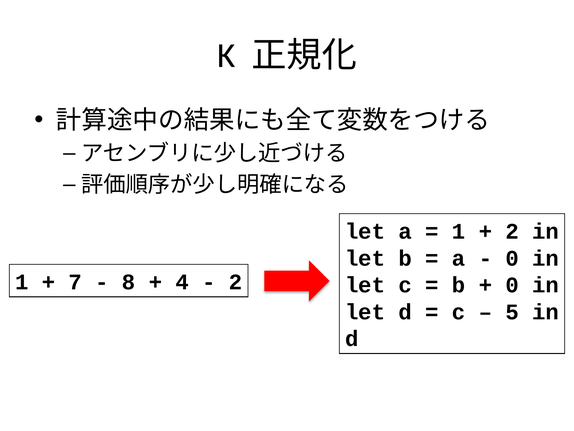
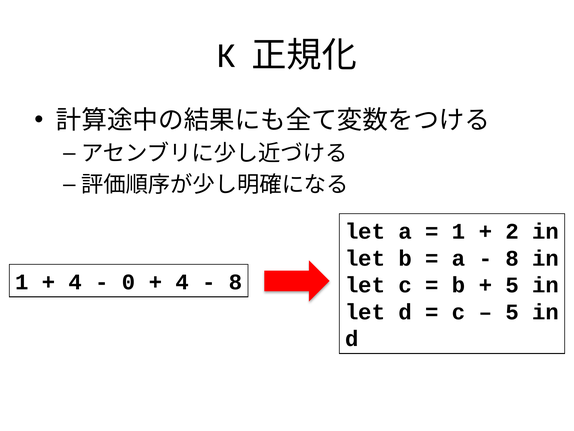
0: 0 -> 8 (512, 258)
7: 7 -> 4 (75, 282)
8: 8 -> 0 (129, 282)
2: 2 -> 8 (236, 282)
0: 0 -> 5 (512, 285)
